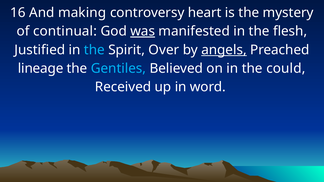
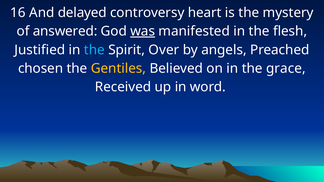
making: making -> delayed (82, 13)
continual: continual -> answered (65, 31)
angels underline: present -> none (224, 50)
lineage: lineage -> chosen (41, 69)
Gentiles colour: light blue -> yellow (118, 69)
could: could -> grace (286, 69)
